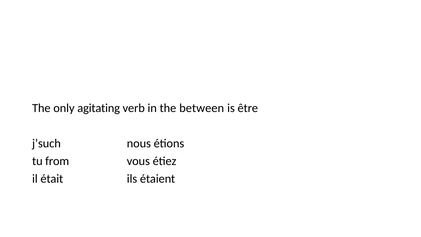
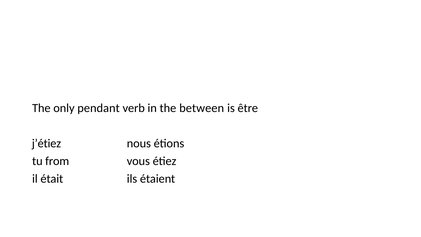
agitating: agitating -> pendant (99, 108)
j’such: j’such -> j’étiez (46, 143)
